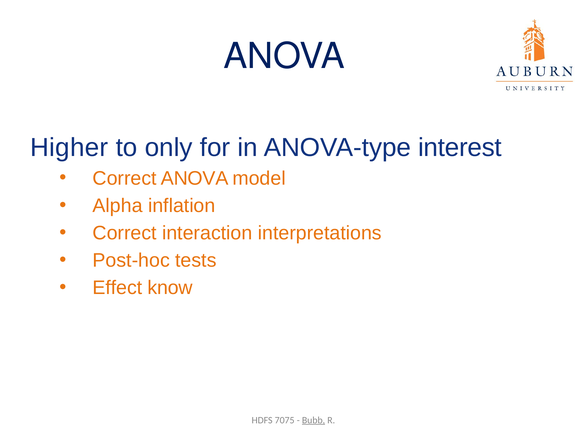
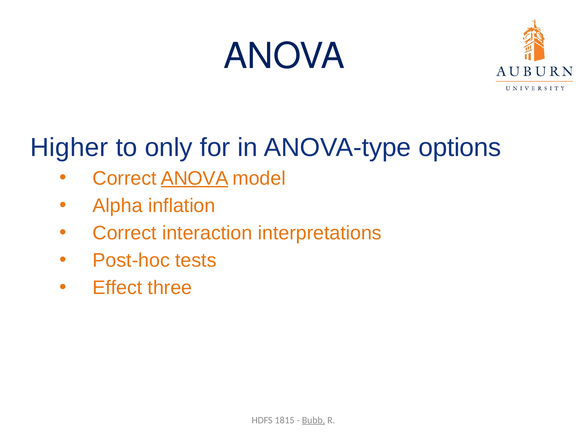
interest: interest -> options (460, 148)
ANOVA underline: none -> present (195, 178)
know: know -> three (170, 288)
7075: 7075 -> 1815 (285, 420)
